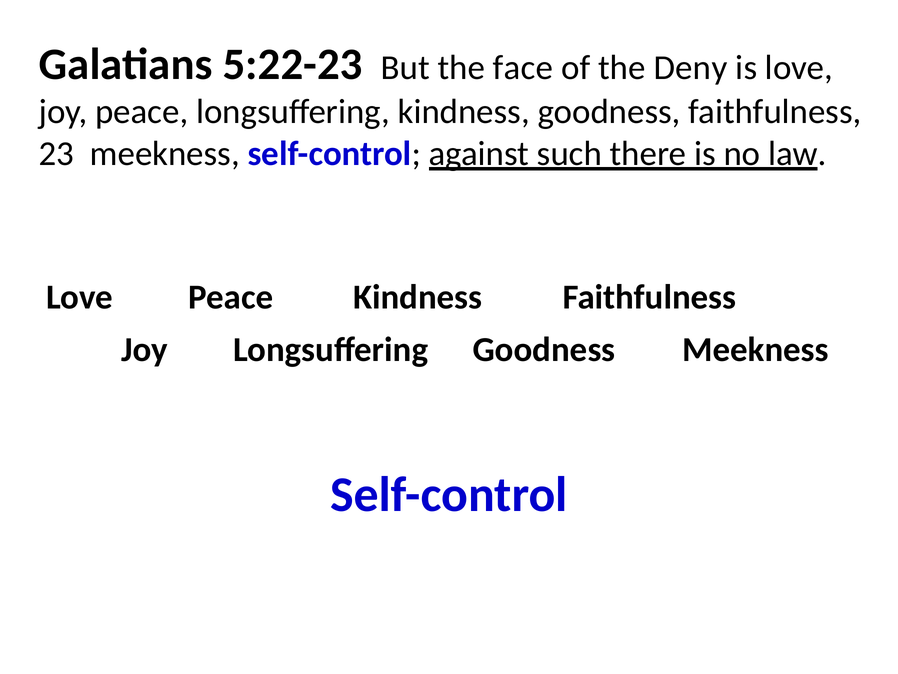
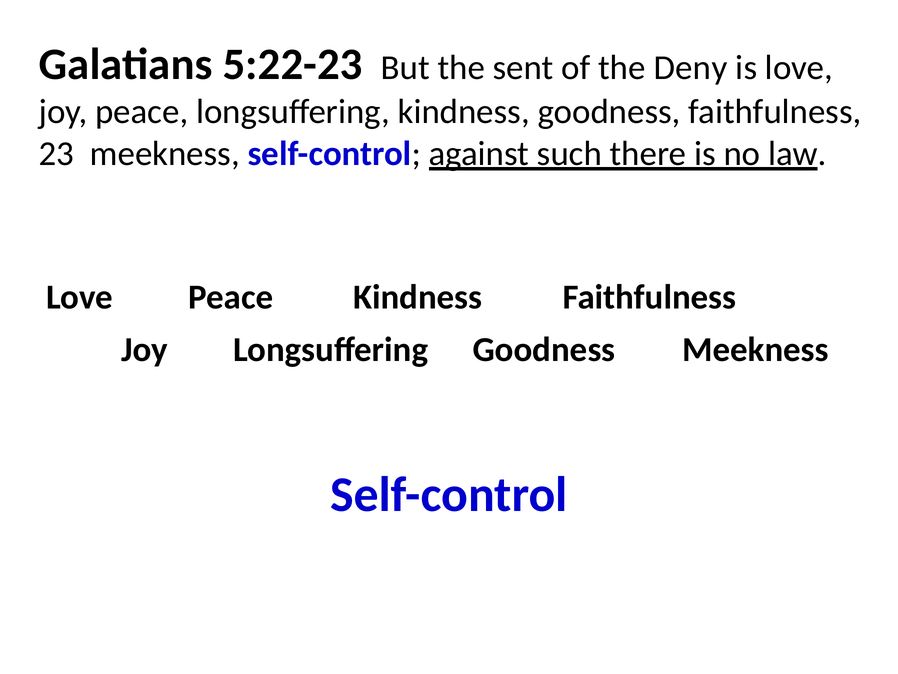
face: face -> sent (523, 68)
